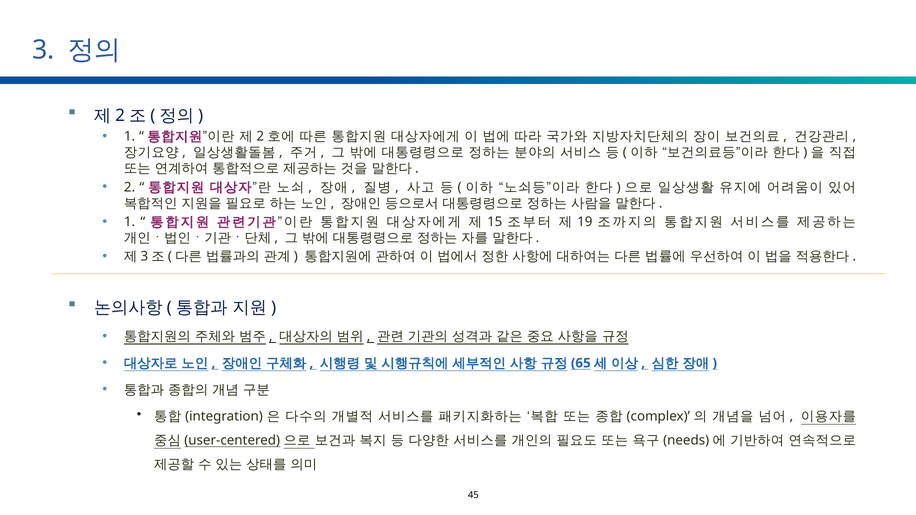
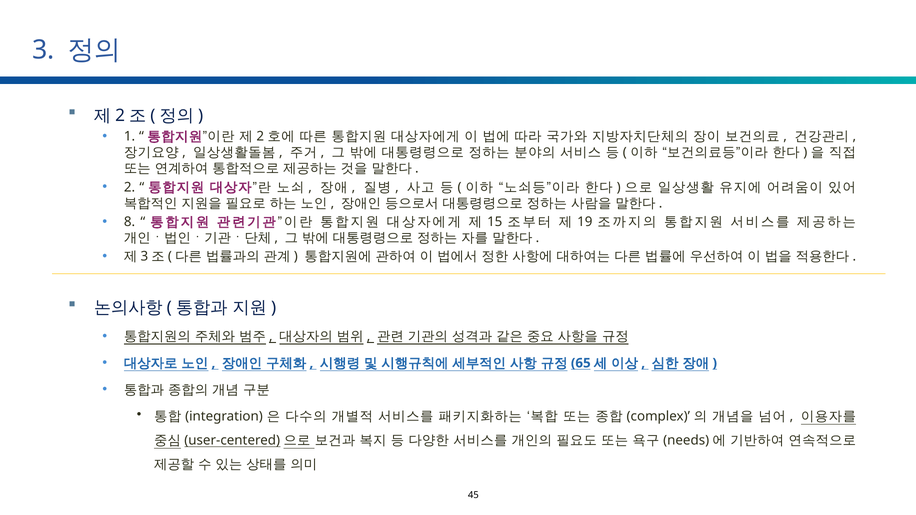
1: 1 -> 8 (130, 222)
